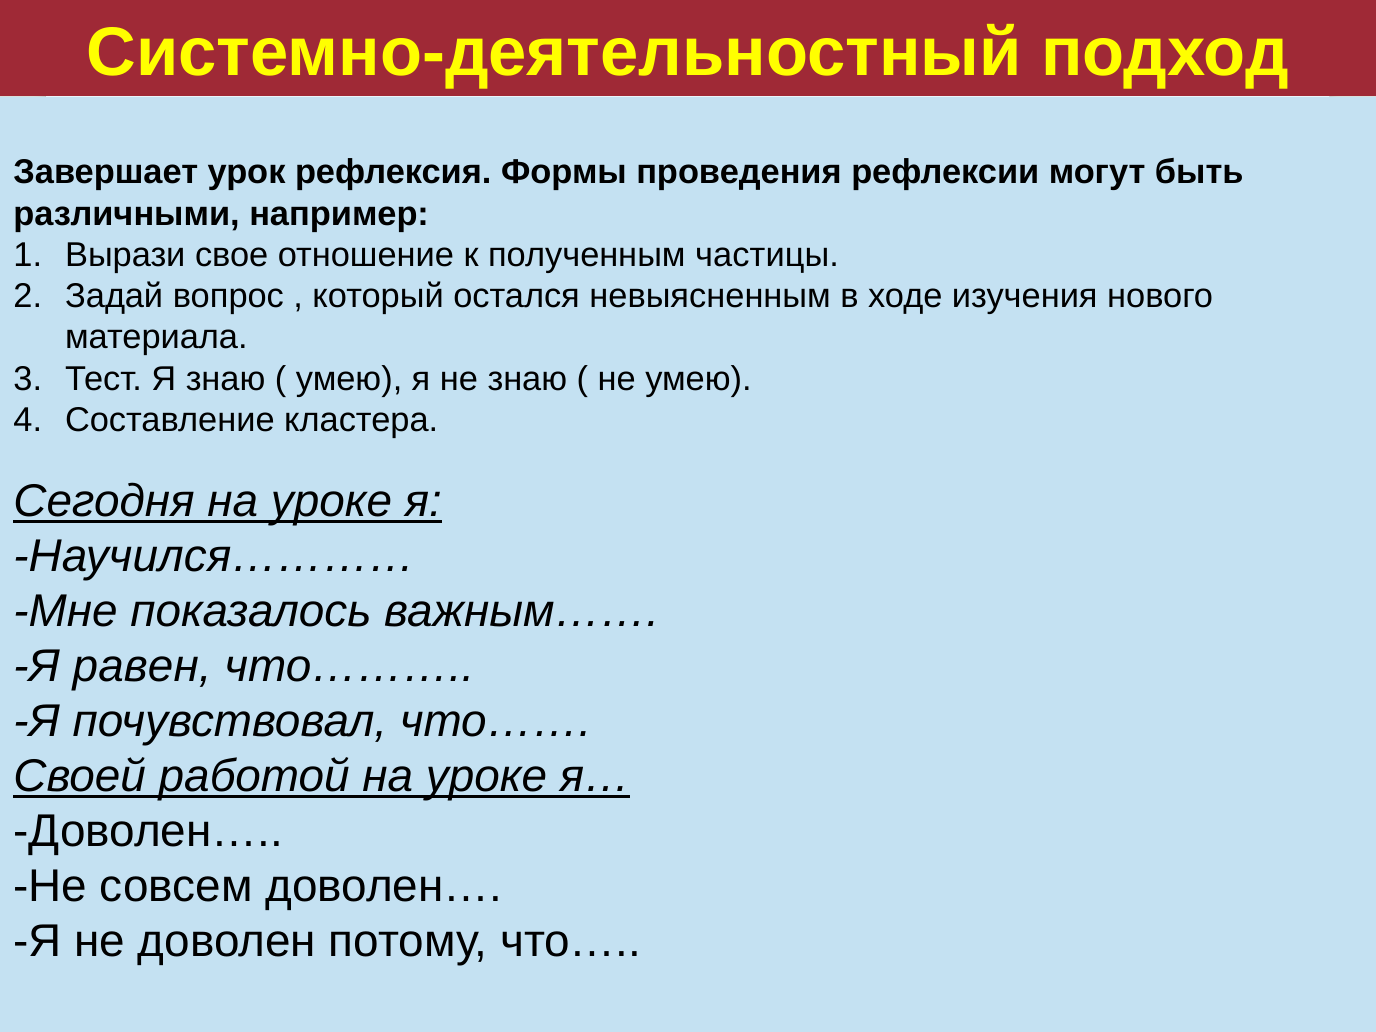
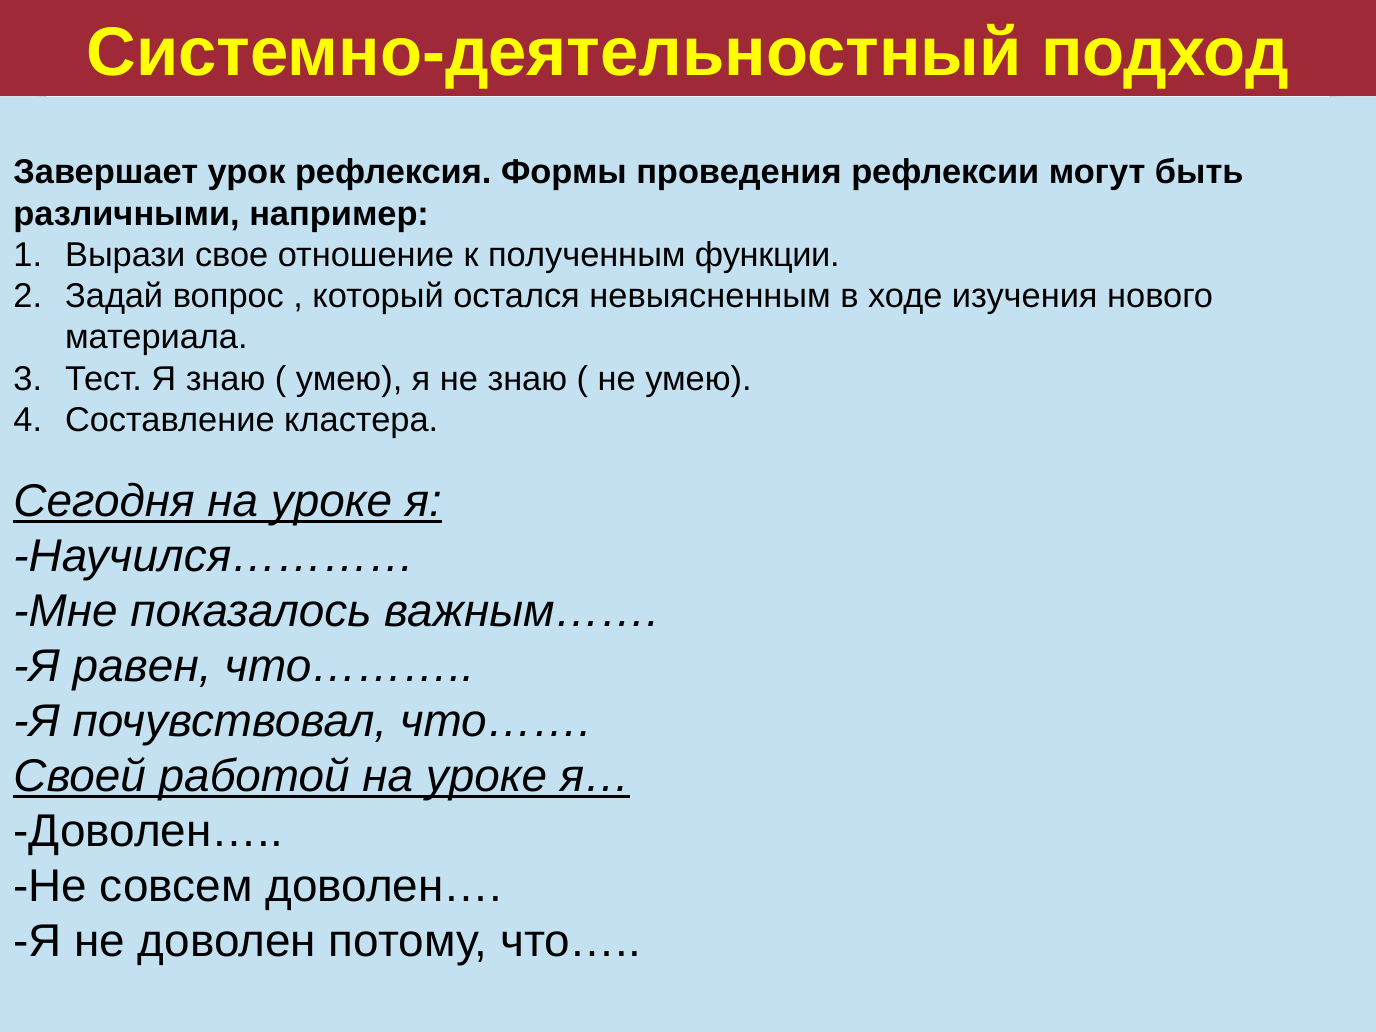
частицы: частицы -> функции (767, 255)
